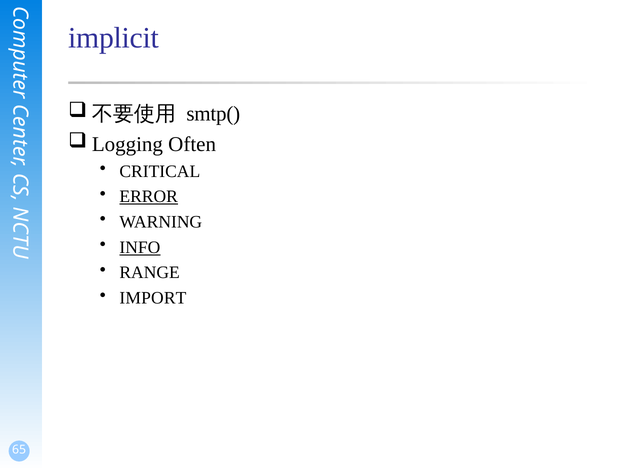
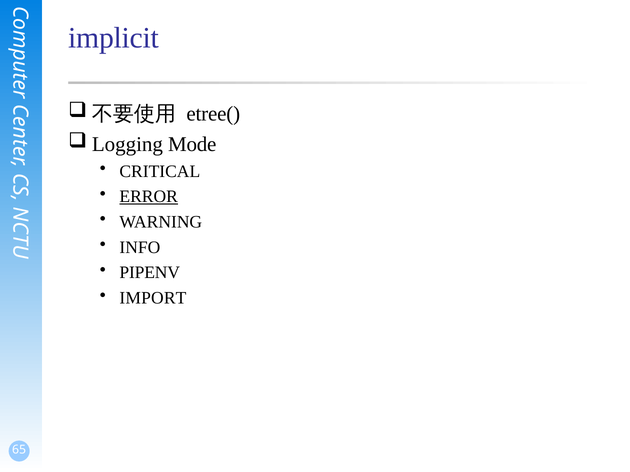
smtp(: smtp( -> etree( (213, 114)
Often: Often -> Mode (192, 144)
INFO underline: present -> none (140, 248)
RANGE: RANGE -> PIPENV (150, 273)
